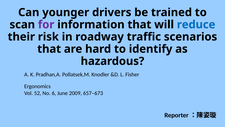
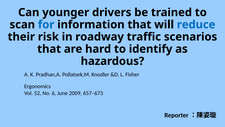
for colour: purple -> blue (46, 25)
